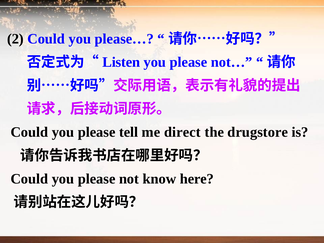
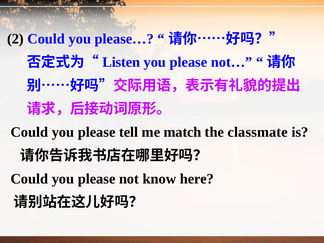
direct: direct -> match (183, 132)
drugstore: drugstore -> classmate (258, 132)
